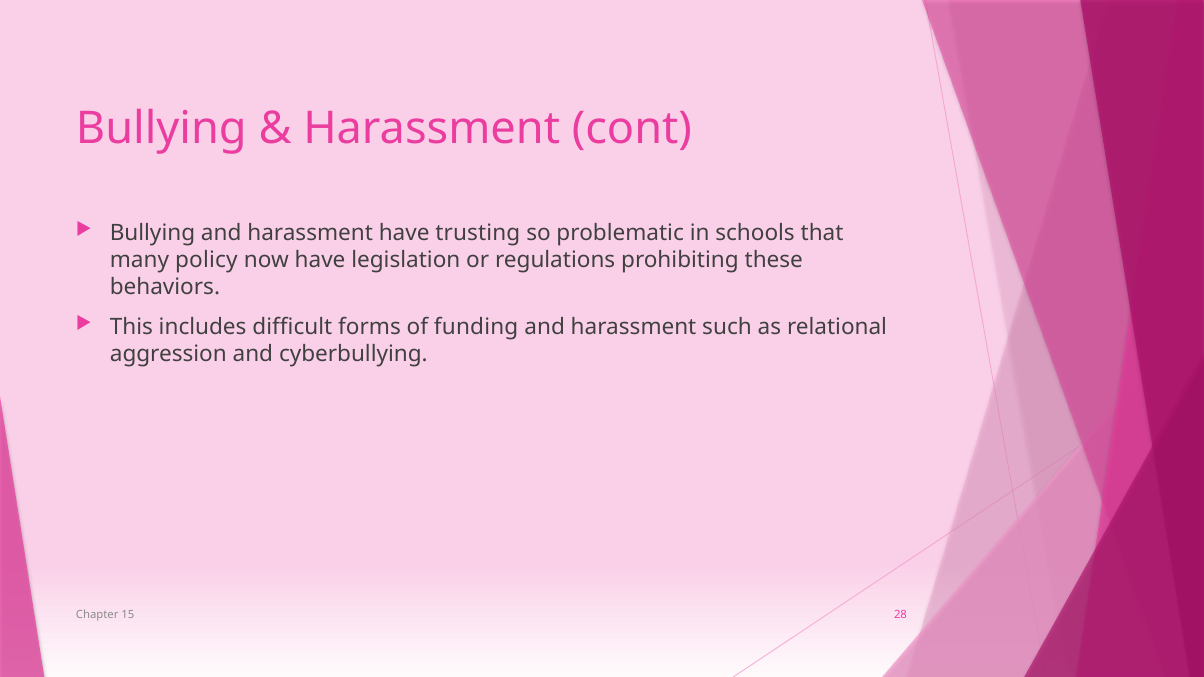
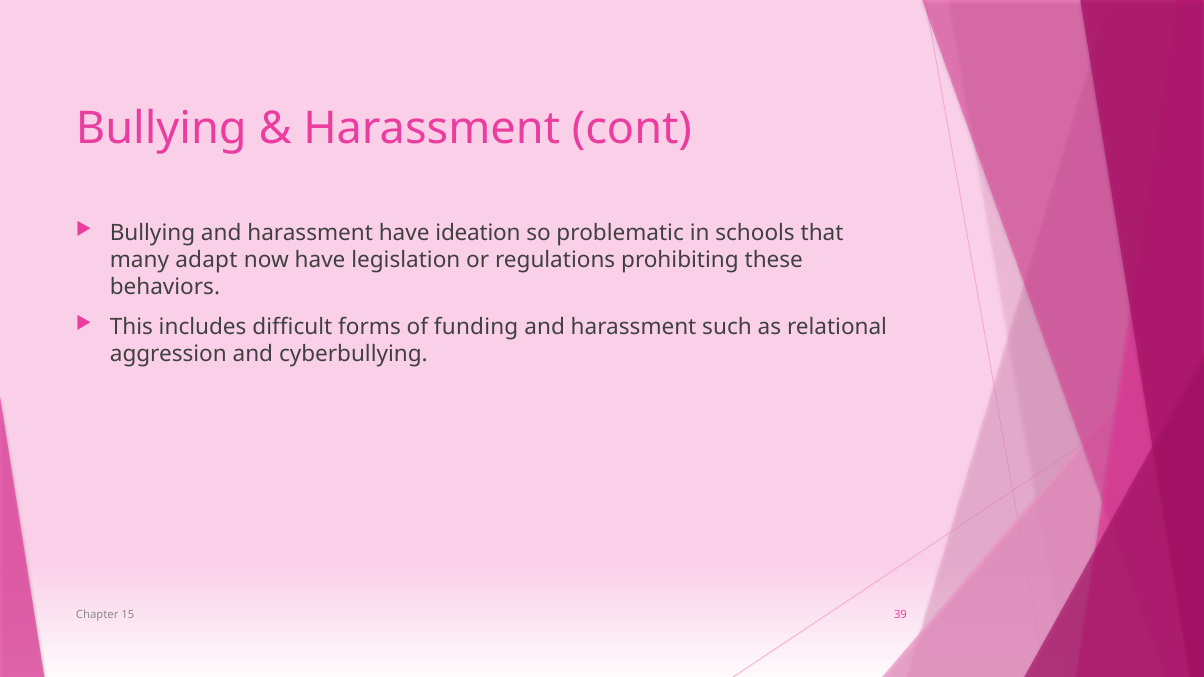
trusting: trusting -> ideation (478, 233)
policy: policy -> adapt (206, 260)
28: 28 -> 39 (900, 615)
